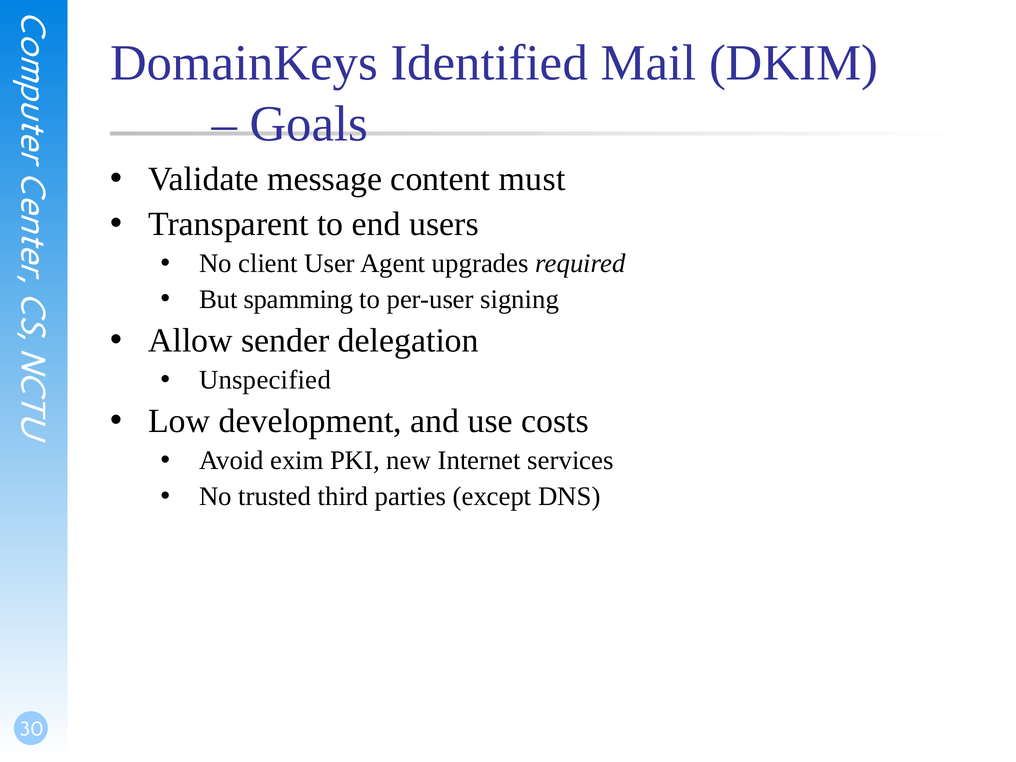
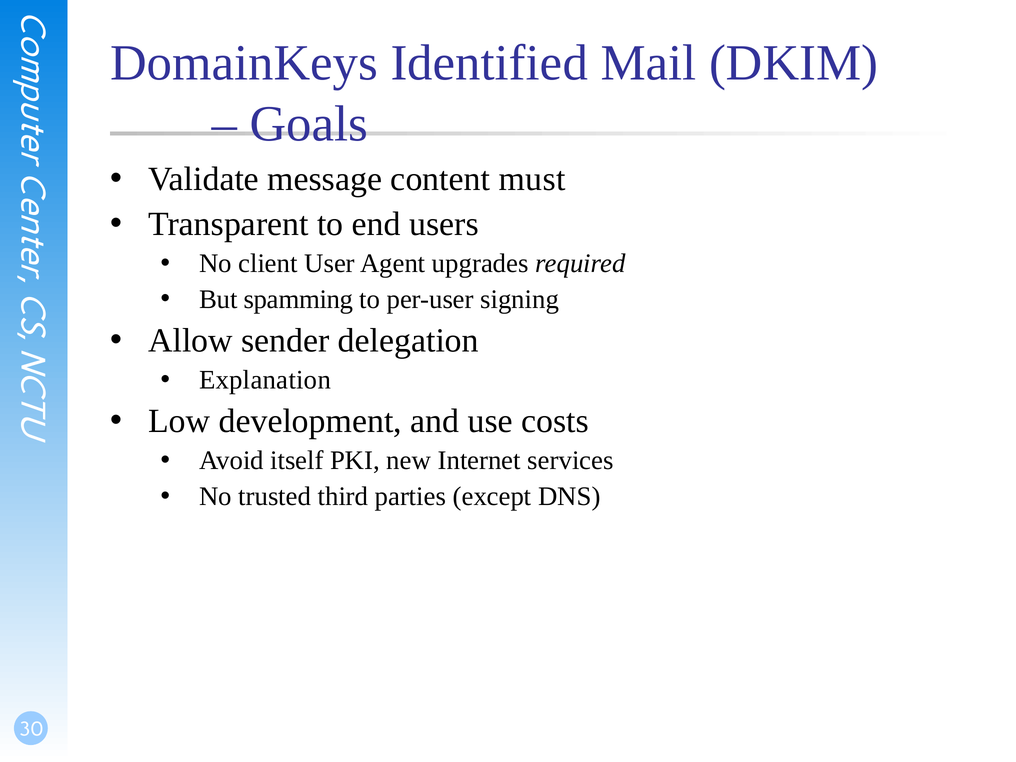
Unspecified: Unspecified -> Explanation (265, 380)
exim: exim -> itself (297, 461)
